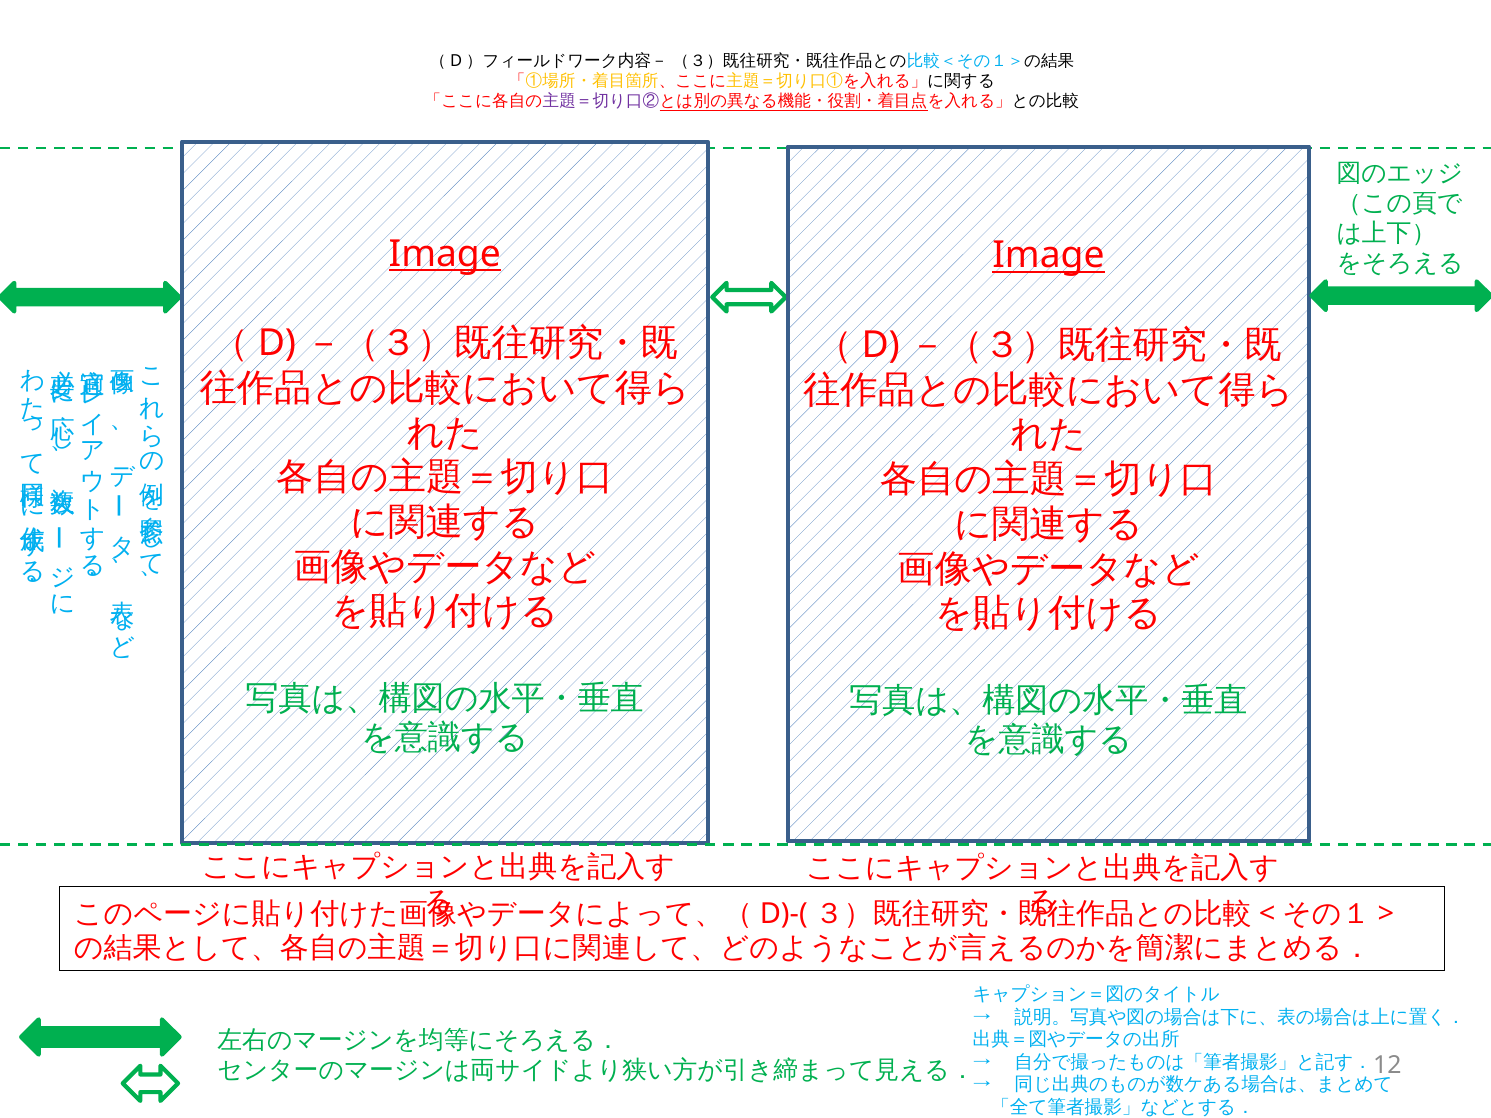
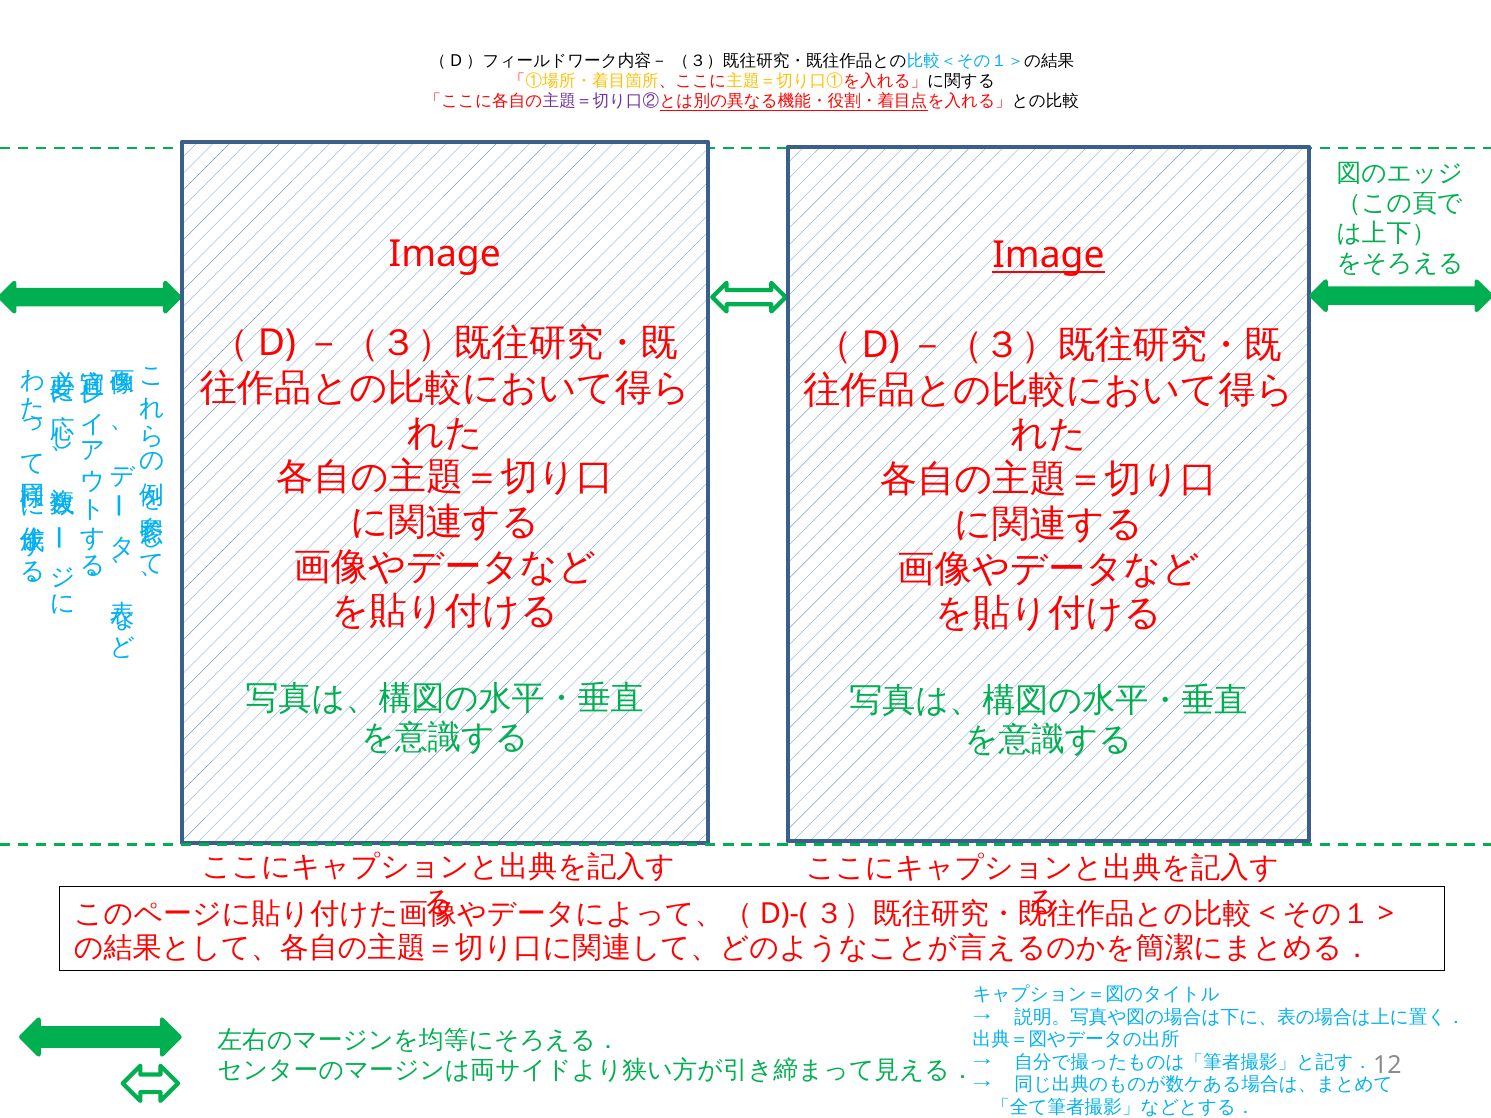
Image underline: present -> none (445, 254)
